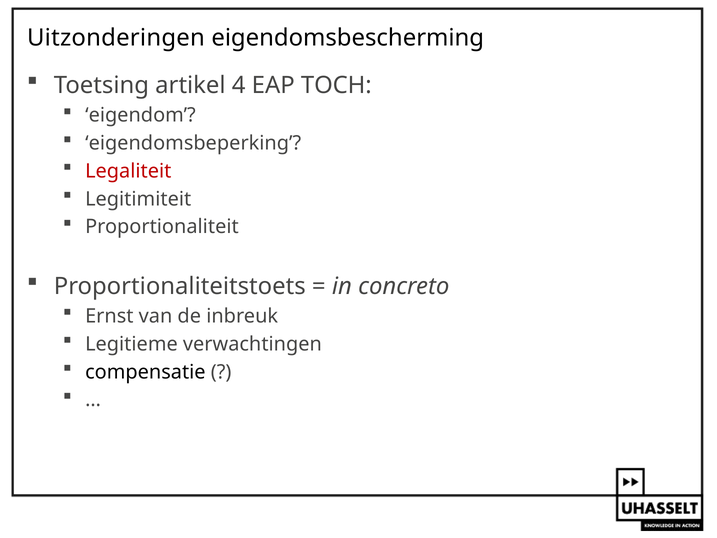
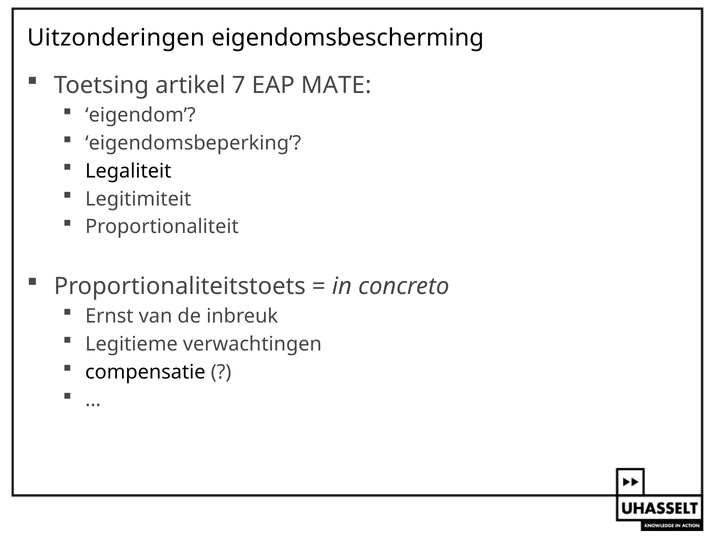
4: 4 -> 7 (239, 85)
TOCH: TOCH -> MATE (336, 85)
Legaliteit colour: red -> black (128, 171)
